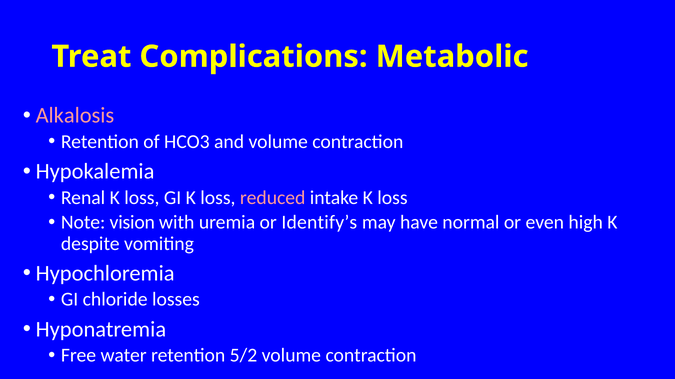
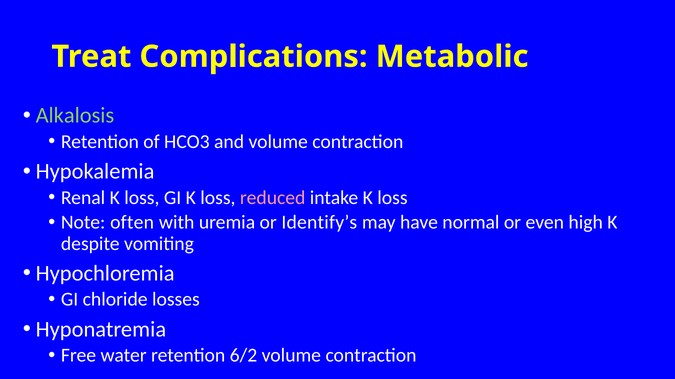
Alkalosis colour: pink -> light green (75, 116)
vision: vision -> often (132, 223)
5/2: 5/2 -> 6/2 (243, 356)
